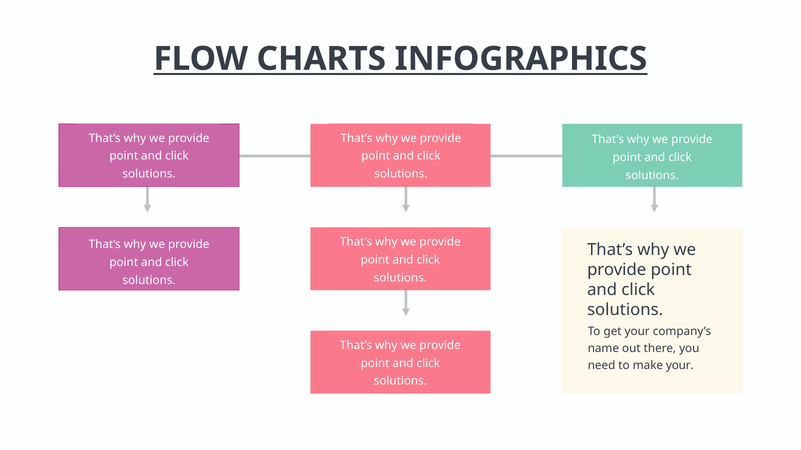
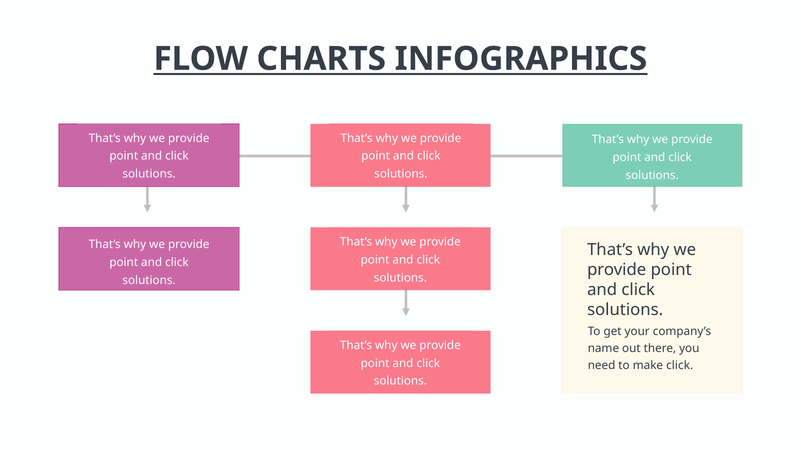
make your: your -> click (680, 366)
